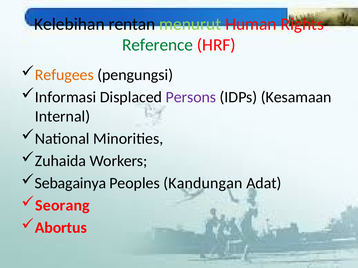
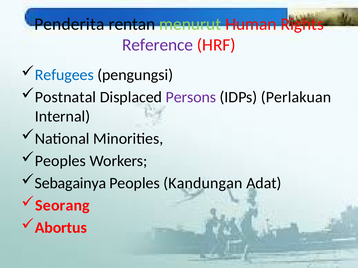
Kelebihan: Kelebihan -> Penderita (69, 24)
Reference colour: green -> purple (158, 45)
Refugees colour: orange -> blue (64, 75)
Informasi: Informasi -> Postnatal (66, 97)
Kesamaan: Kesamaan -> Perlakuan (296, 97)
Zuhaida: Zuhaida -> Peoples (60, 161)
